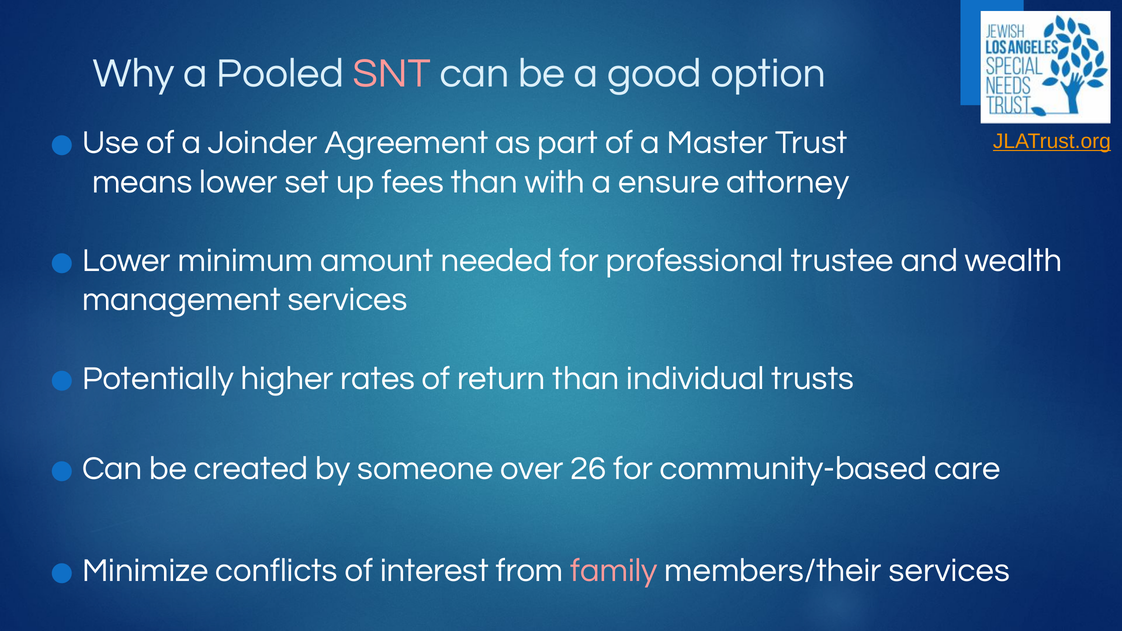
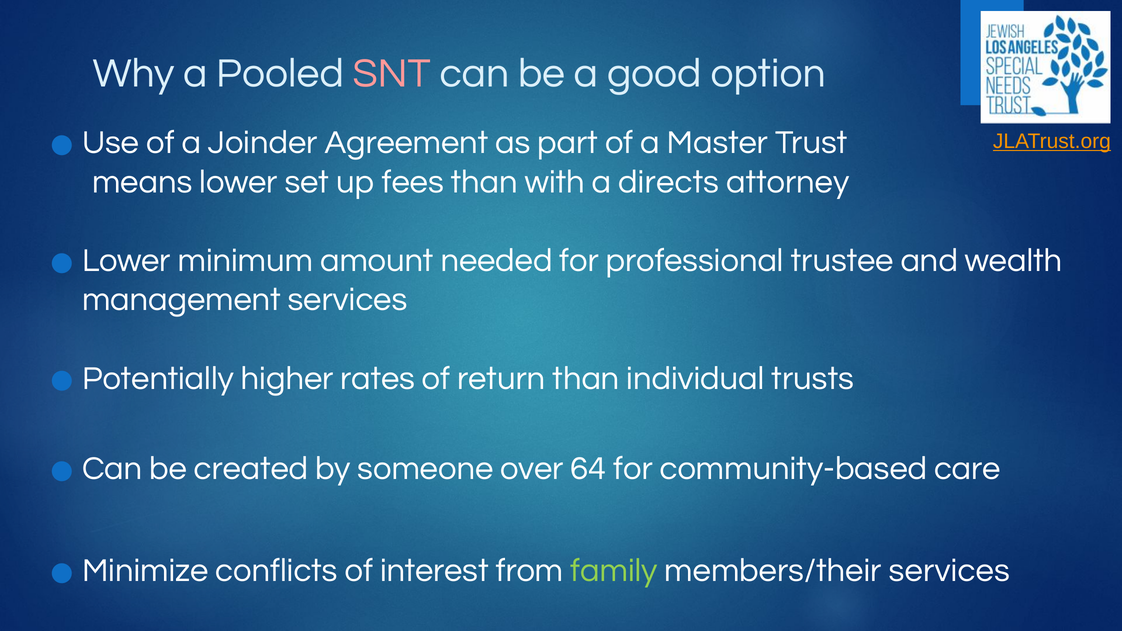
ensure: ensure -> directs (669, 182)
26: 26 -> 64 (588, 469)
family colour: pink -> light green (614, 571)
